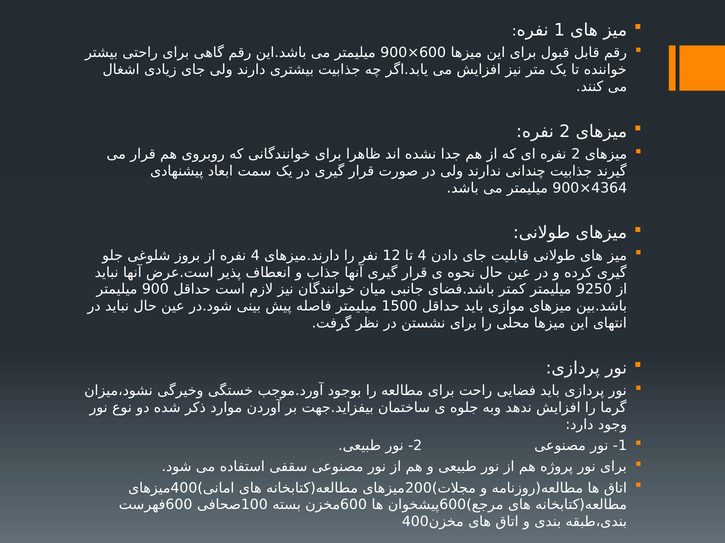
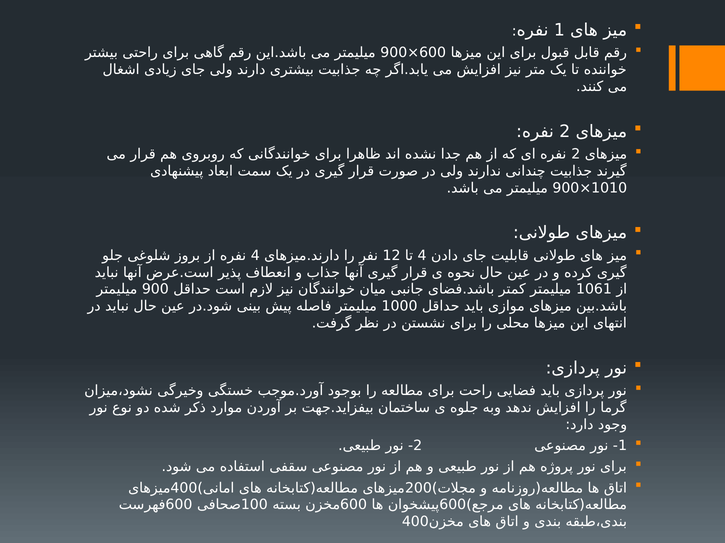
4364: 4364 -> 1010 (609, 188)
9250: 9250 -> 1061 (594, 290)
1500: 1500 -> 1000 (400, 307)
